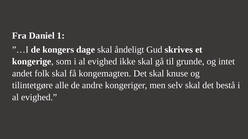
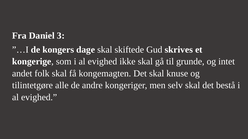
1: 1 -> 3 (61, 36)
åndeligt: åndeligt -> skiftede (129, 50)
